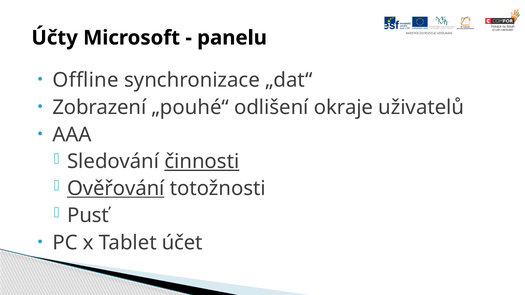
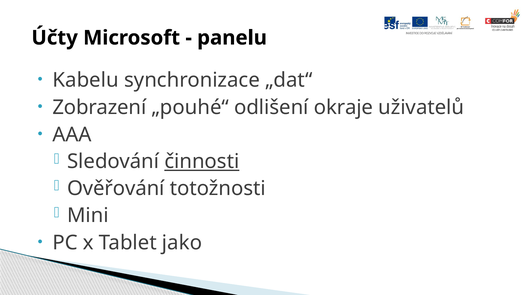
Offline: Offline -> Kabelu (86, 80)
Ověřování underline: present -> none (116, 189)
Pusť: Pusť -> Mini (88, 216)
účet: účet -> jako (182, 243)
